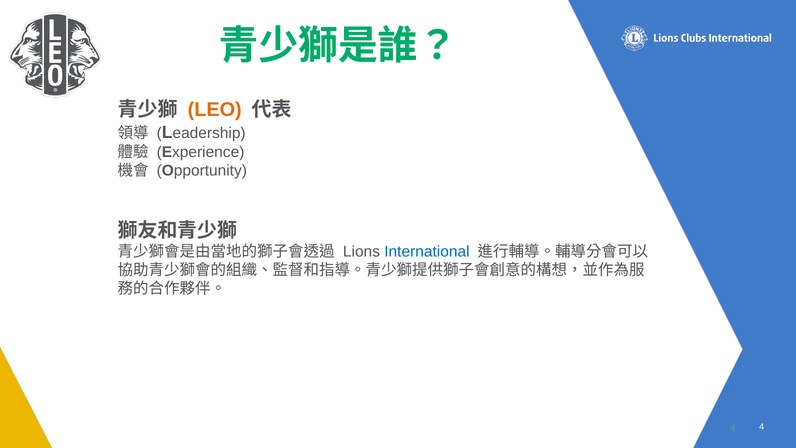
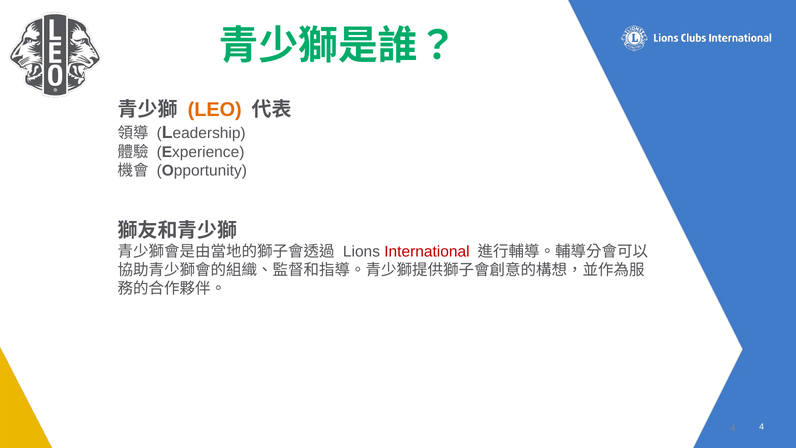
International colour: blue -> red (427, 252)
